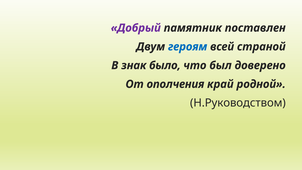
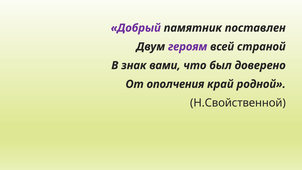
героям colour: blue -> purple (188, 47)
было: было -> вами (165, 65)
Н.Руководством: Н.Руководством -> Н.Свойственной (238, 103)
